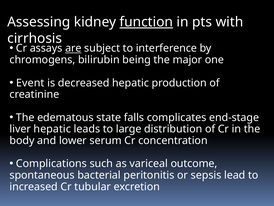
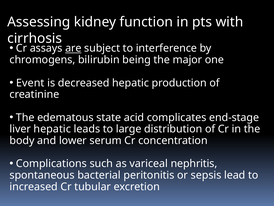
function underline: present -> none (146, 22)
falls: falls -> acid (134, 117)
outcome: outcome -> nephritis (194, 163)
